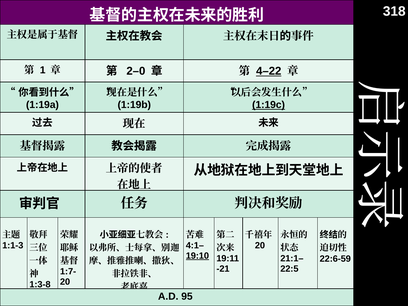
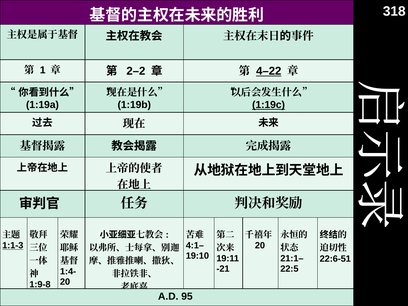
2–0: 2–0 -> 2–2 (136, 71)
1:1-3 underline: none -> present (13, 246)
19:10 underline: present -> none (197, 256)
22:6-59: 22:6-59 -> 22:6-51 (335, 259)
1:7-: 1:7- -> 1:4- (68, 272)
1:3-8: 1:3-8 -> 1:9-8 (40, 285)
